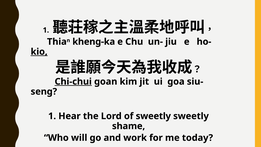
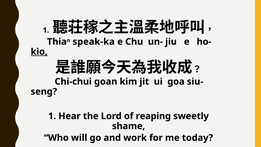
kheng-ka: kheng-ka -> speak-ka (94, 42)
Chi-chui underline: present -> none (73, 81)
of sweetly: sweetly -> reaping (153, 116)
